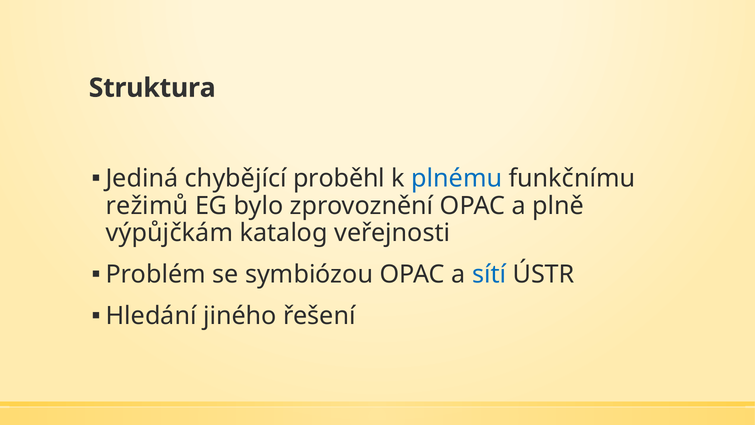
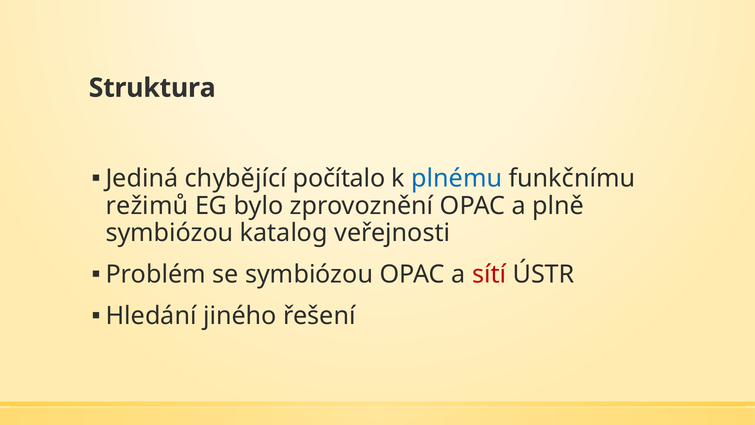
proběhl: proběhl -> počítalo (339, 178)
výpůjčkám: výpůjčkám -> symbiózou (169, 233)
sítí colour: blue -> red (489, 274)
